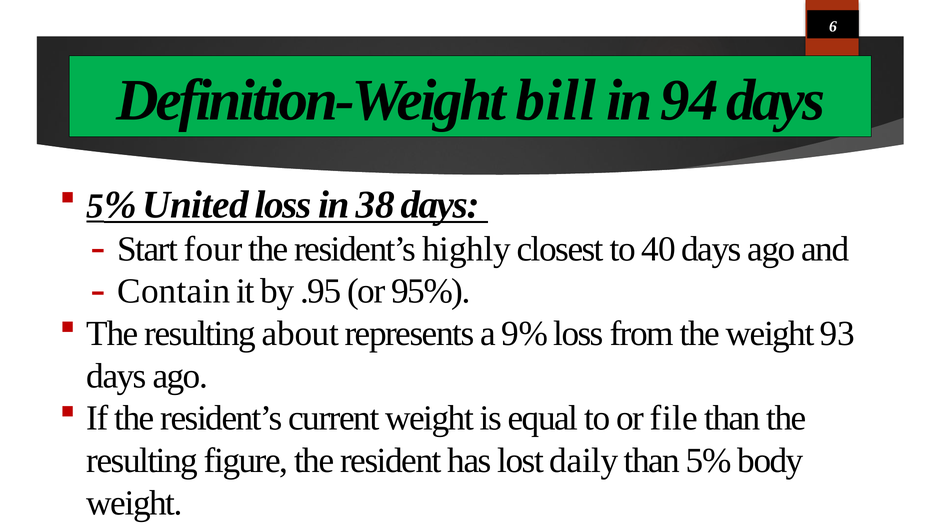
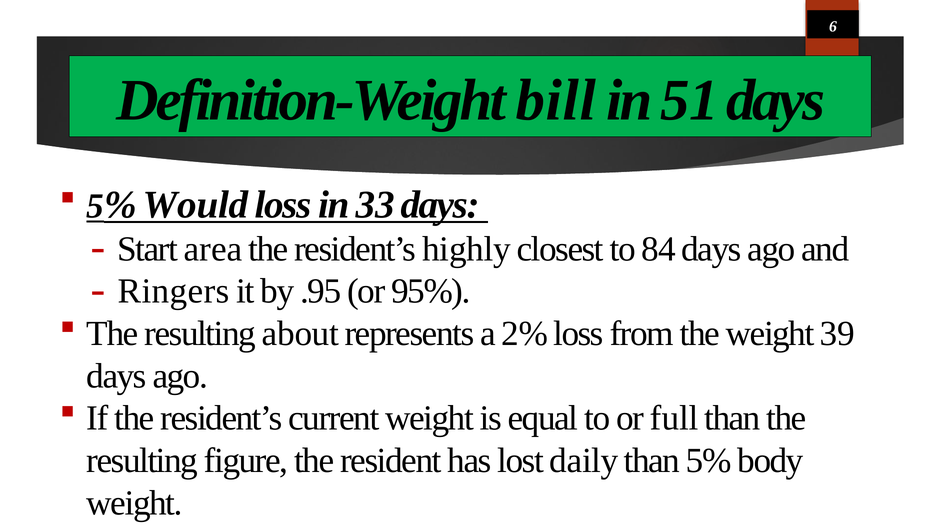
94: 94 -> 51 (690, 101)
United: United -> Would (196, 205)
38: 38 -> 33 (375, 205)
four: four -> area (213, 249)
40: 40 -> 84 (659, 249)
Contain: Contain -> Ringers (174, 292)
9%: 9% -> 2% (525, 334)
93: 93 -> 39 (837, 334)
file: file -> full (674, 419)
